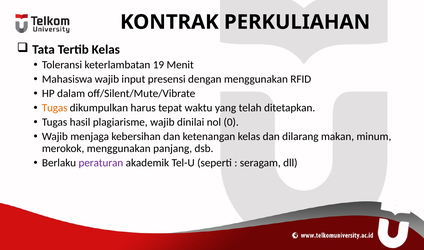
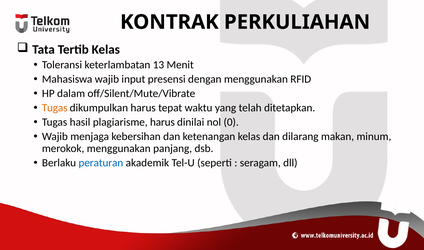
19: 19 -> 13 (158, 65)
plagiarisme wajib: wajib -> harus (162, 122)
peraturan colour: purple -> blue (101, 163)
